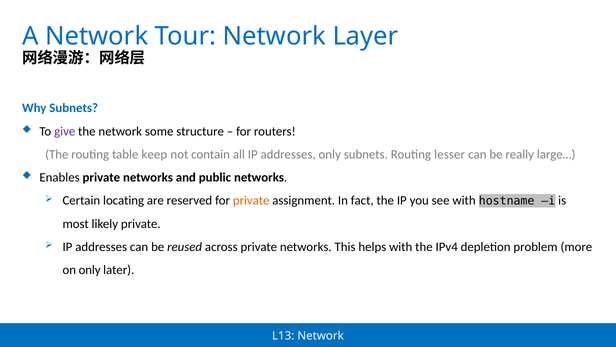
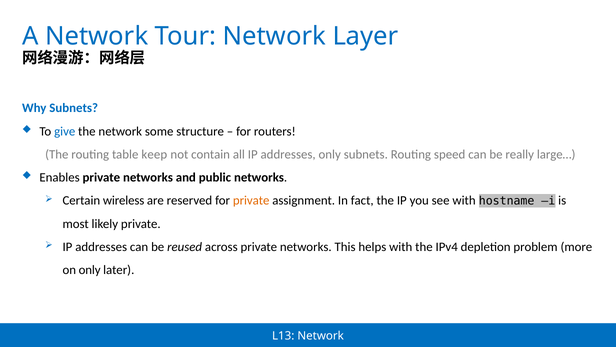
give colour: purple -> blue (65, 131)
lesser: lesser -> speed (450, 154)
locating: locating -> wireless (124, 200)
